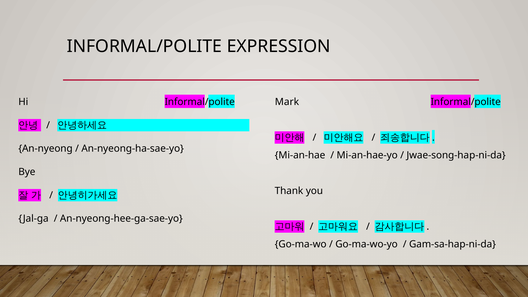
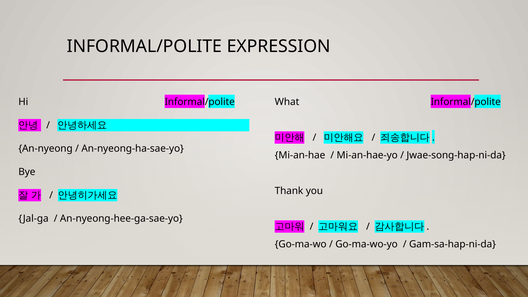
Mark: Mark -> What (287, 102)
